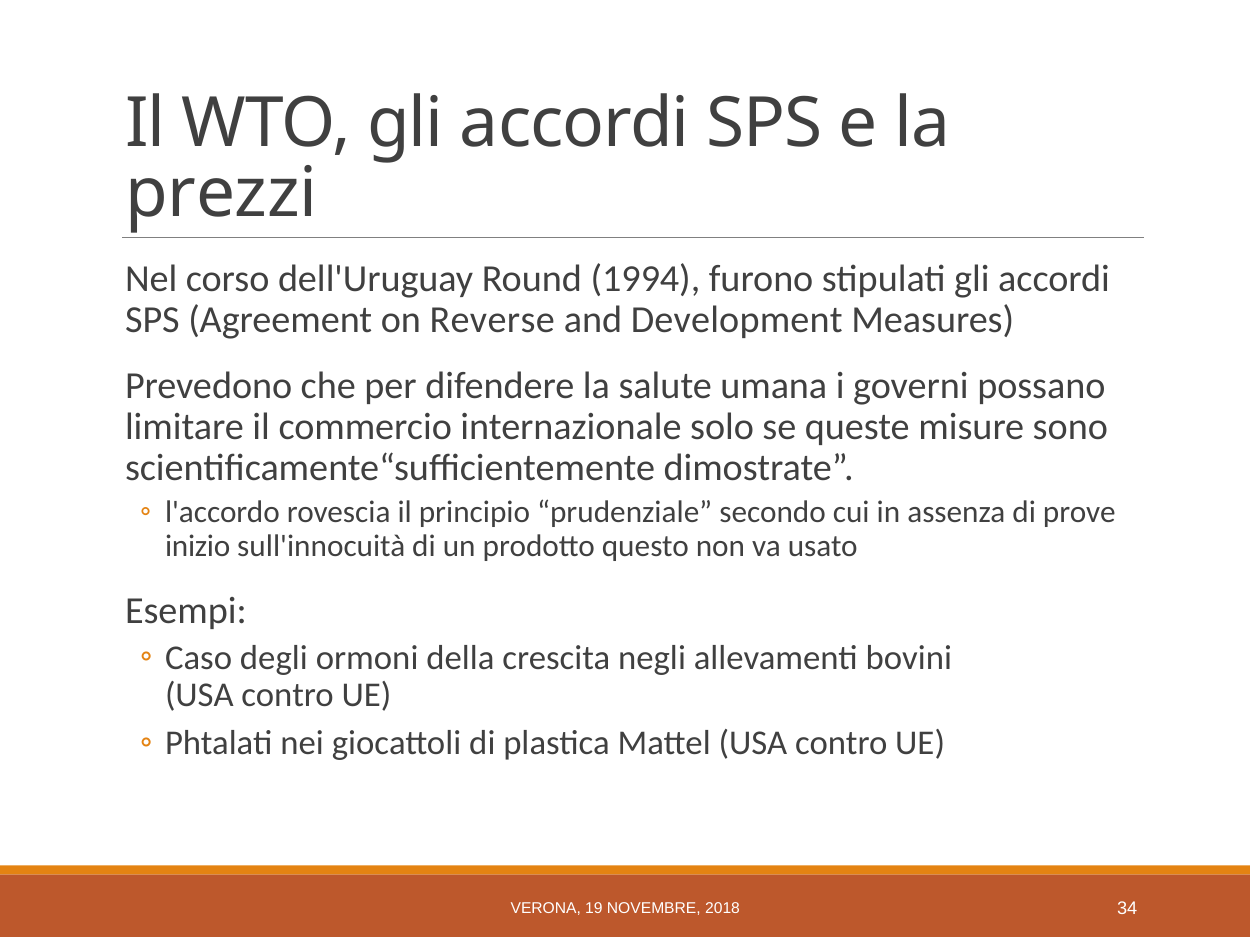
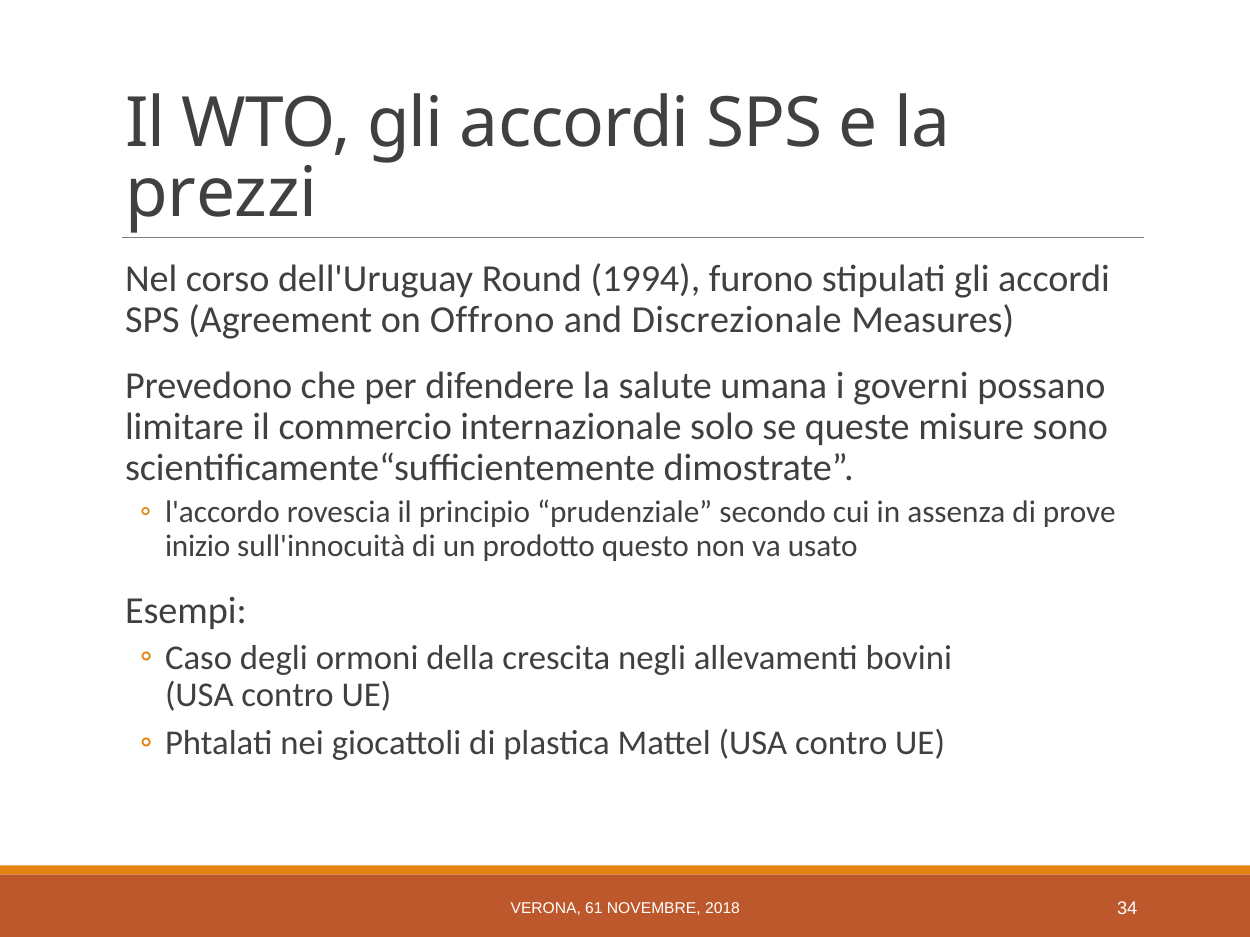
Reverse: Reverse -> Offrono (492, 320)
Development: Development -> Discrezionale (737, 320)
19: 19 -> 61 (594, 909)
